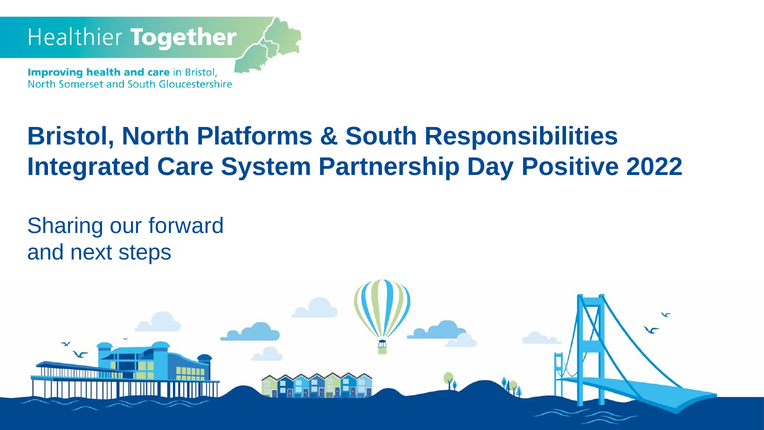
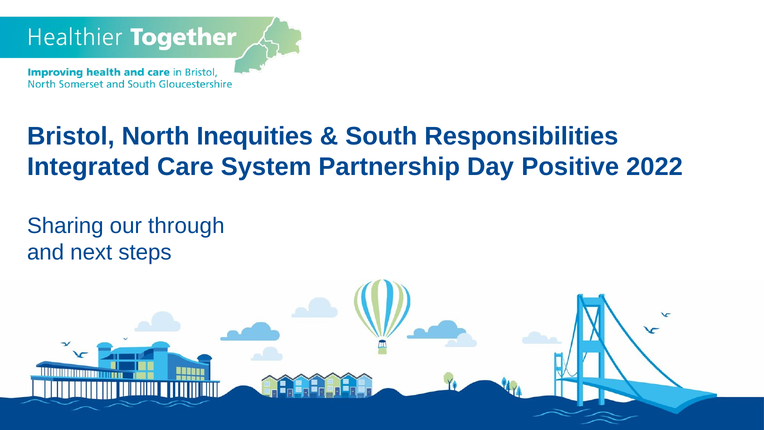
Platforms: Platforms -> Inequities (255, 136)
forward: forward -> through (186, 226)
